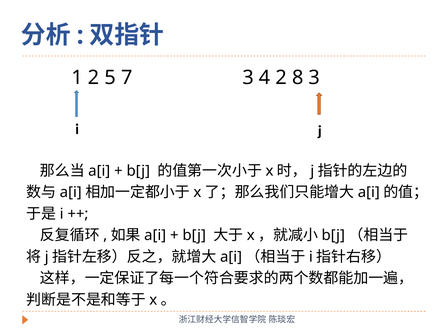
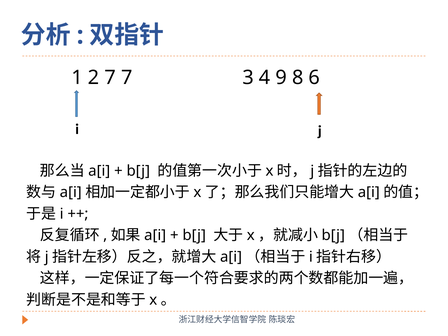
2 5: 5 -> 7 (110, 78)
4 2: 2 -> 9 (281, 78)
8 3: 3 -> 6 (314, 78)
